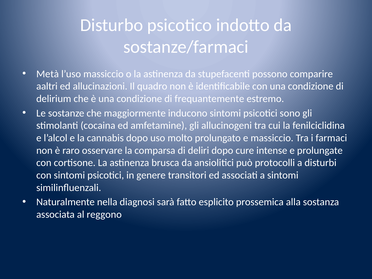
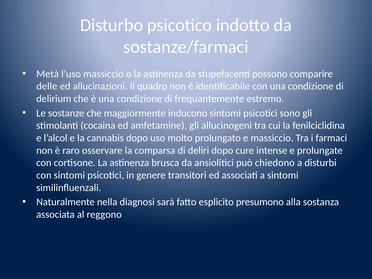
aaltri: aaltri -> delle (47, 86)
protocolli: protocolli -> chiedono (275, 163)
prossemica: prossemica -> presumono (260, 202)
